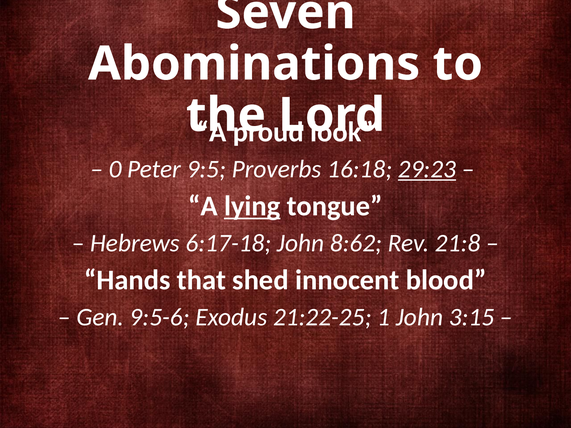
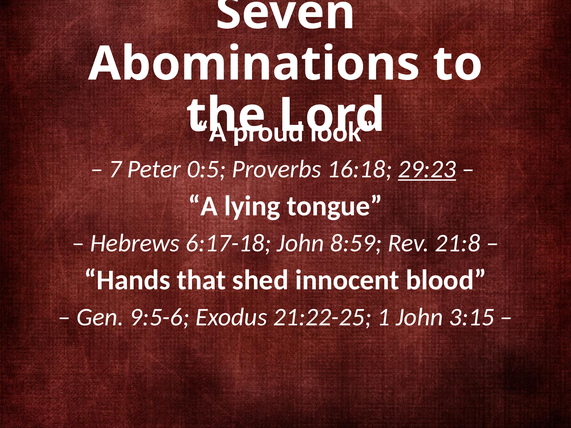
0: 0 -> 7 (115, 169)
9:5: 9:5 -> 0:5 (206, 169)
lying underline: present -> none (252, 206)
8:62: 8:62 -> 8:59 (356, 243)
